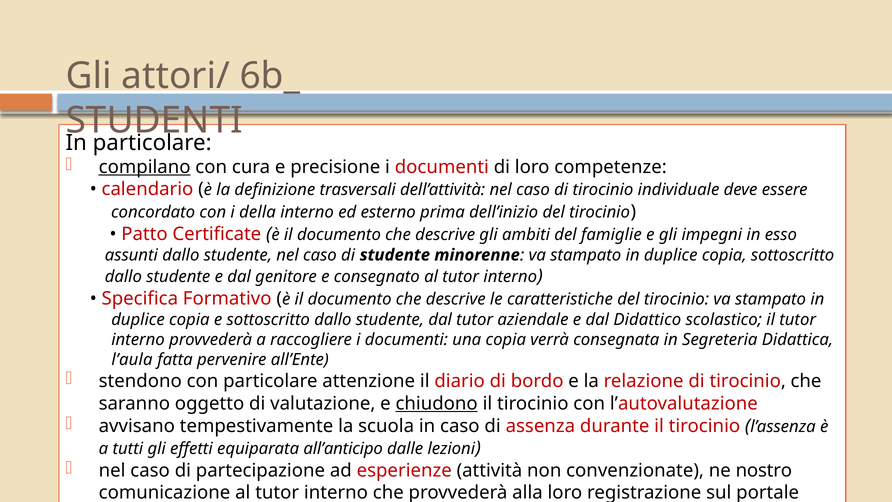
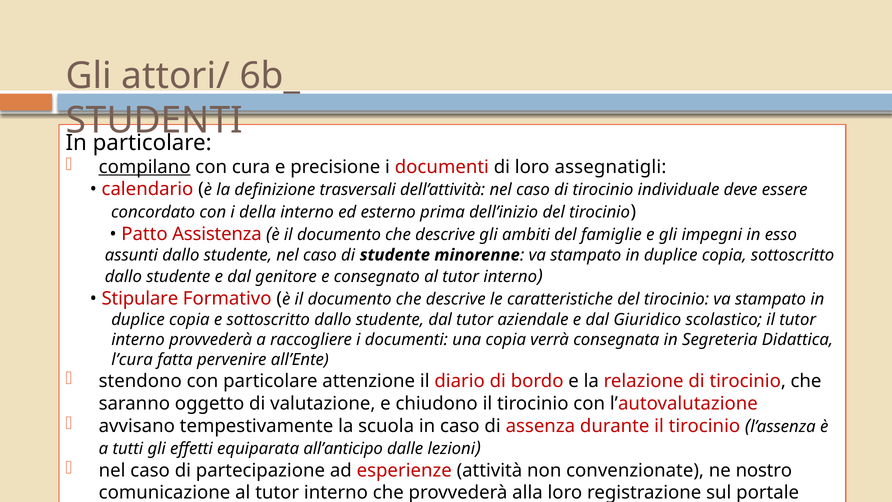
competenze: competenze -> assegnatigli (610, 167)
Certificate: Certificate -> Assistenza (217, 234)
Specifica: Specifica -> Stipulare (140, 299)
Didattico: Didattico -> Giuridico (647, 320)
l’aula: l’aula -> l’cura (132, 360)
chiudono underline: present -> none (437, 403)
